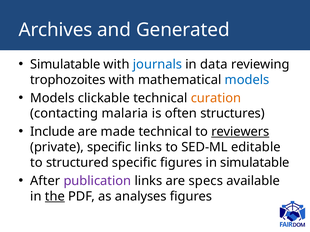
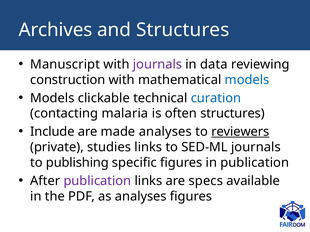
and Generated: Generated -> Structures (183, 30)
Simulatable: Simulatable -> Manuscript (65, 64)
journals colour: blue -> purple (157, 64)
trophozoites: trophozoites -> construction (68, 80)
curation colour: orange -> blue (216, 98)
made technical: technical -> analyses (165, 132)
private specific: specific -> studies (109, 147)
SED-ML editable: editable -> journals (256, 147)
structured: structured -> publishing (77, 163)
in simulatable: simulatable -> publication (255, 163)
the underline: present -> none (55, 197)
